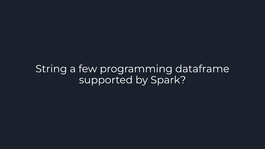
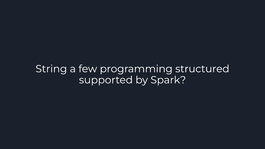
dataframe: dataframe -> structured (202, 69)
